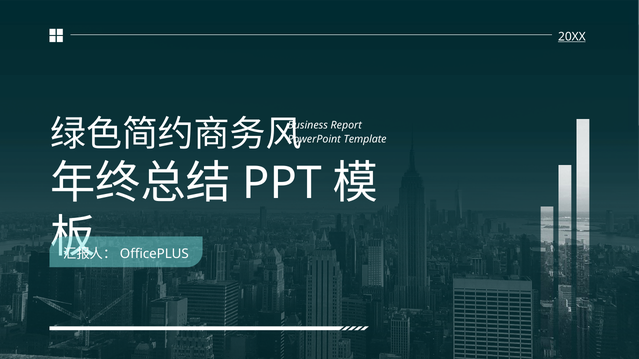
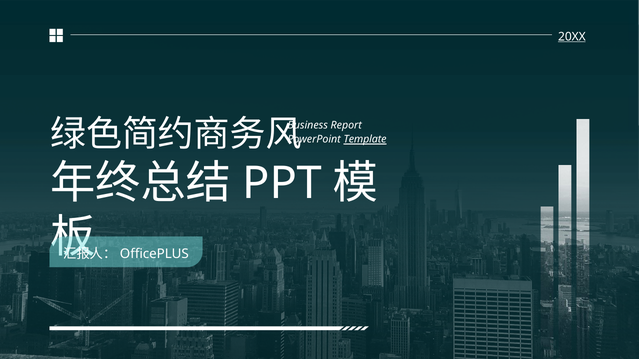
Template underline: none -> present (365, 140)
